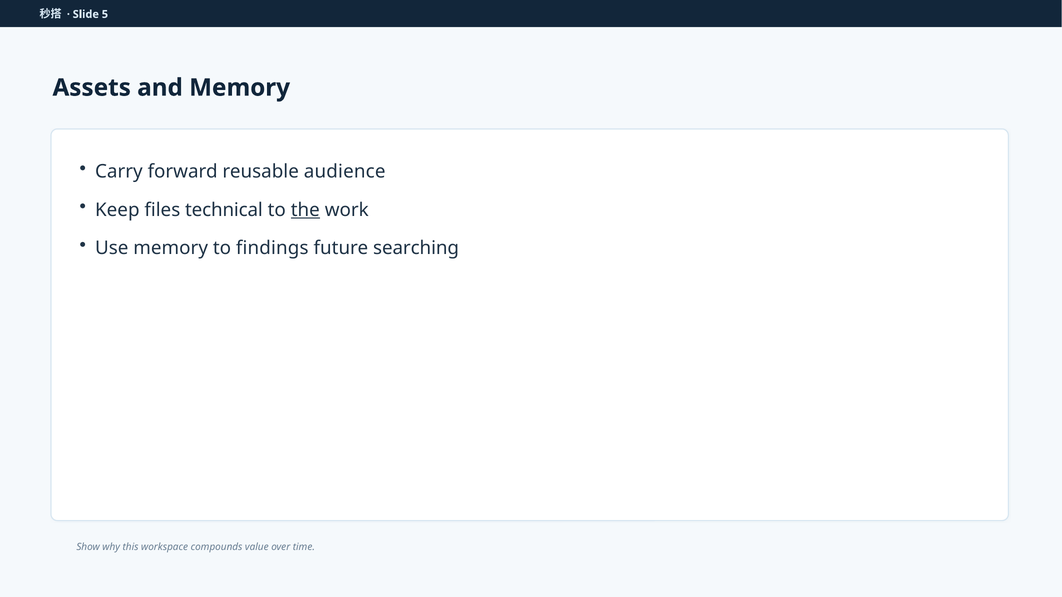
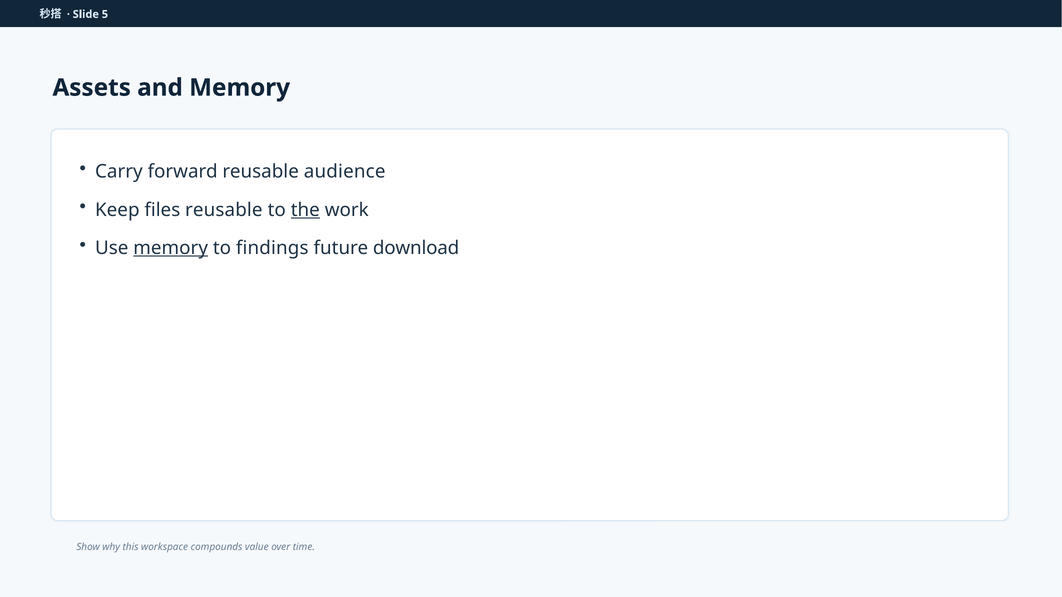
files technical: technical -> reusable (224, 210)
memory underline: none -> present (171, 248)
searching: searching -> download (416, 248)
